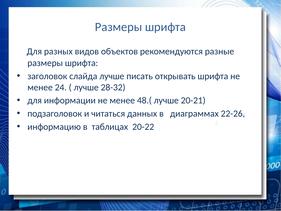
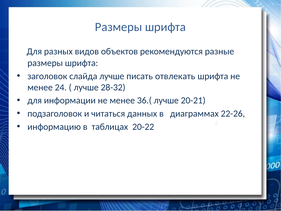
открывать: открывать -> отвлекать (175, 76)
48.(: 48.( -> 36.( (144, 100)
